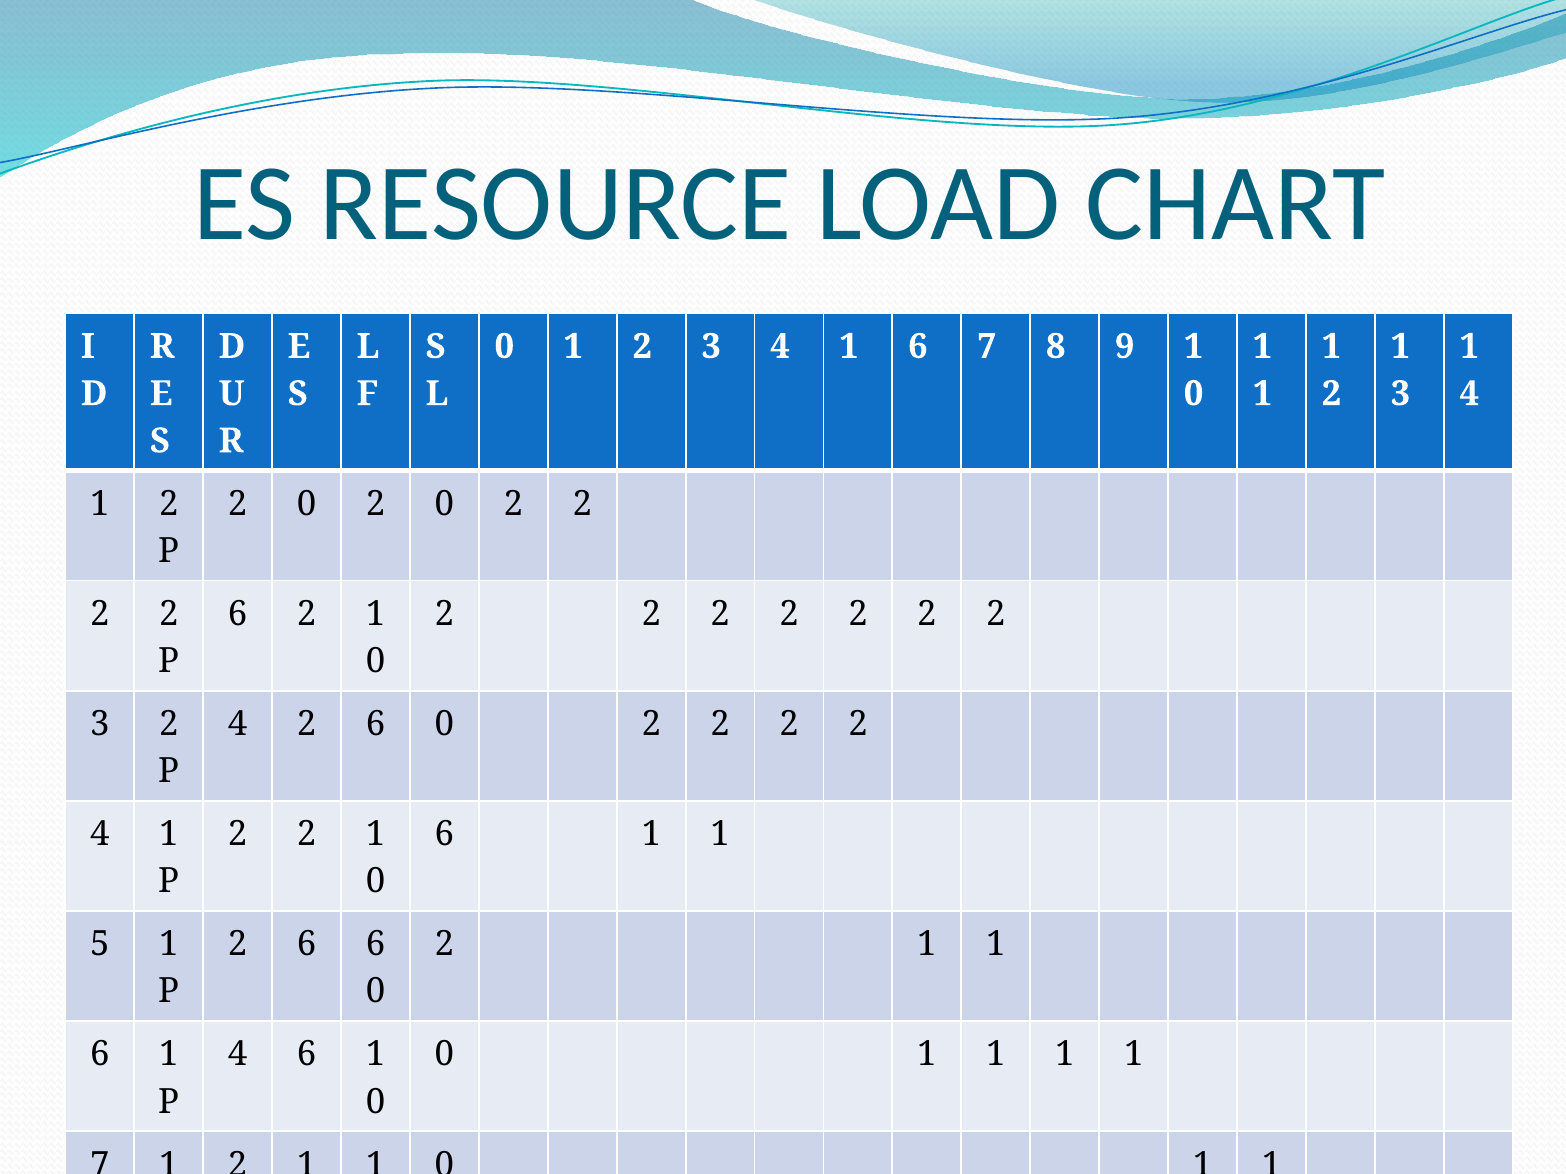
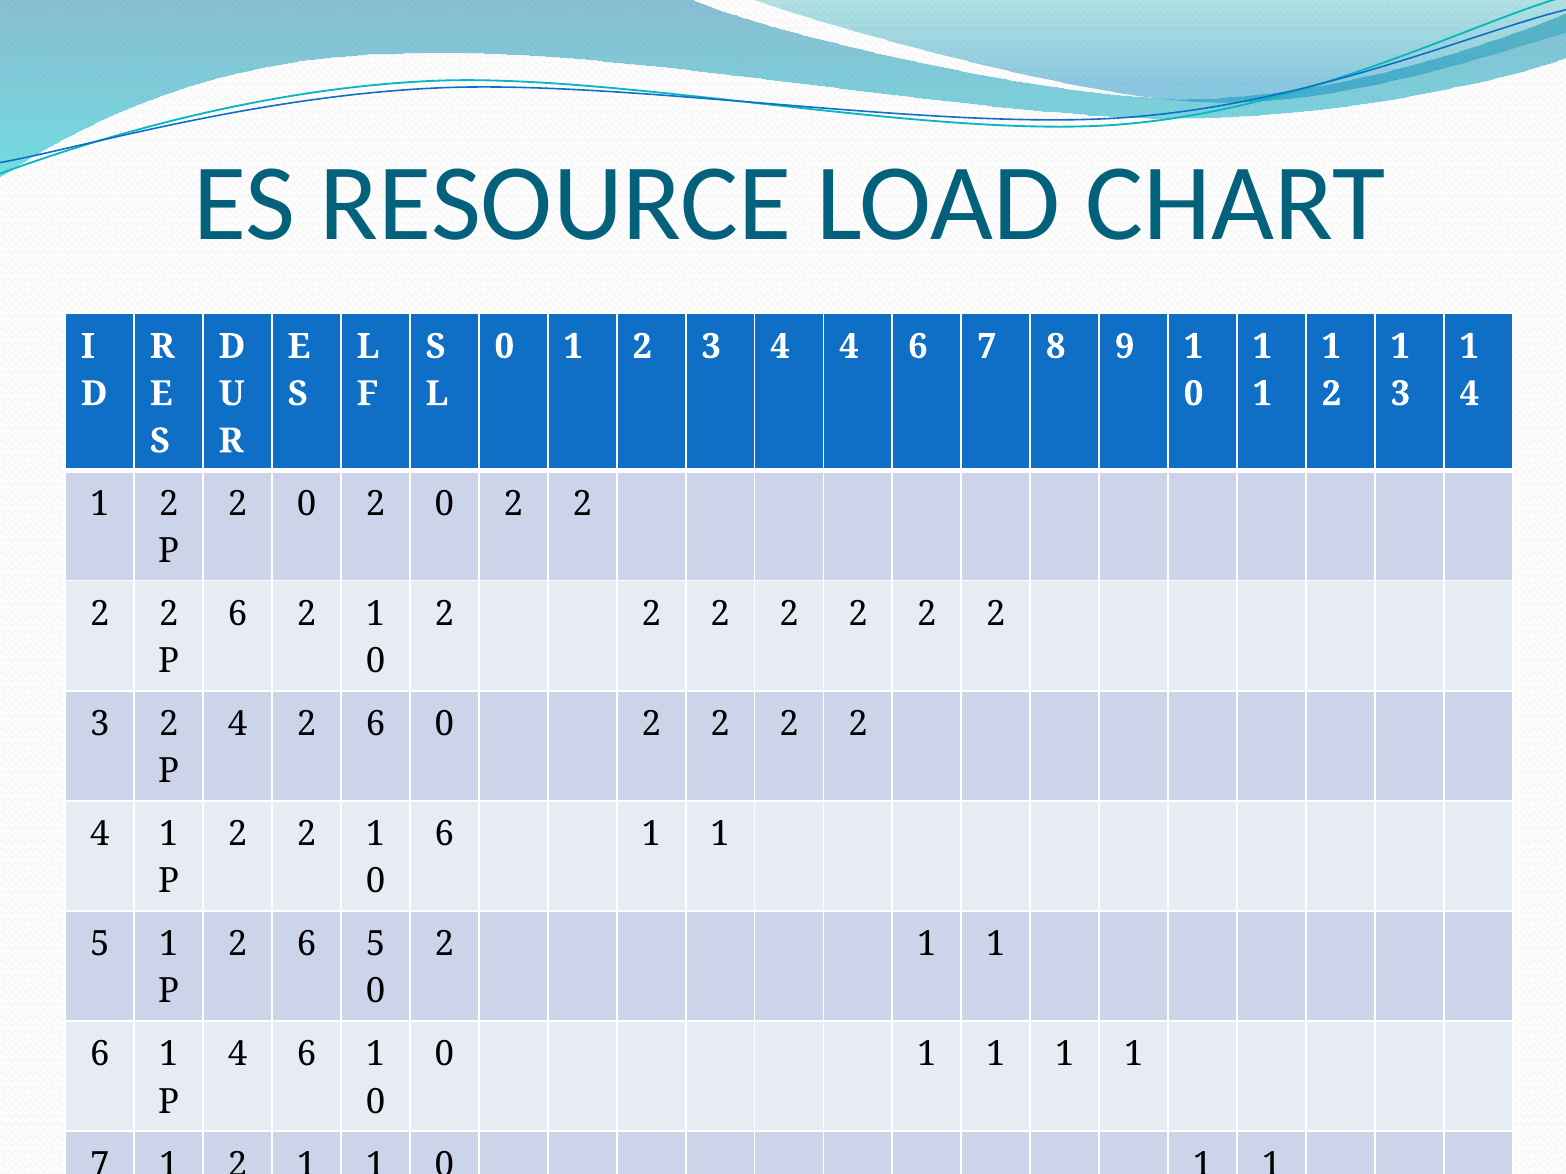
3 4 1: 1 -> 4 (849, 347)
6 6: 6 -> 5 (376, 945)
